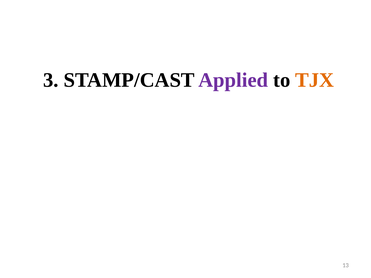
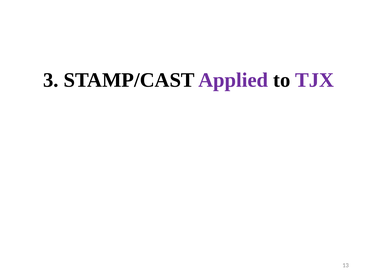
TJX colour: orange -> purple (315, 80)
